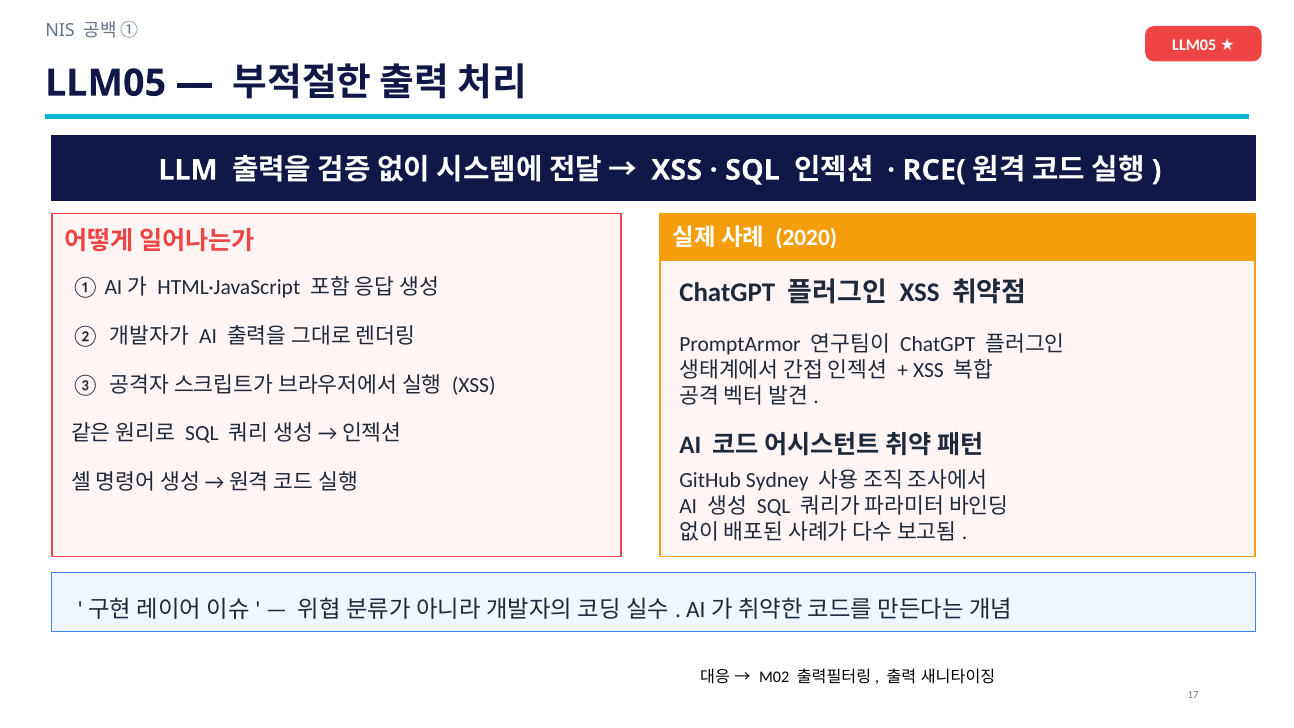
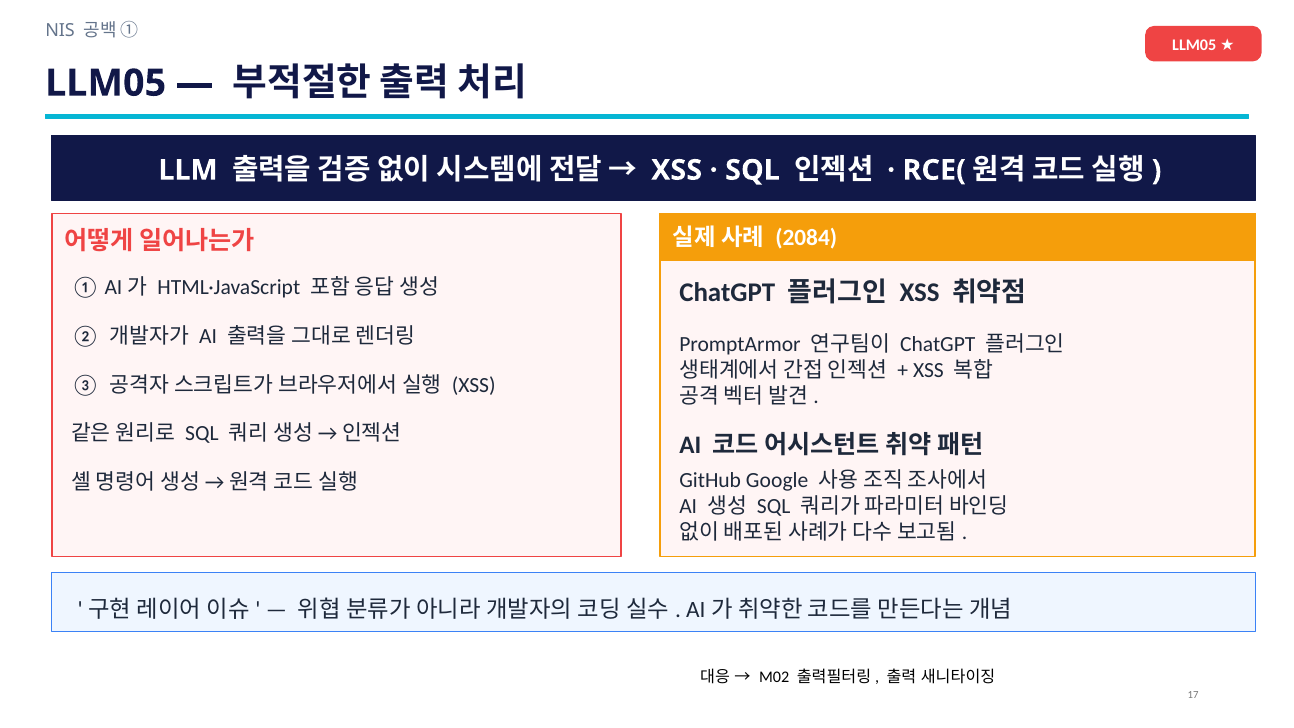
2020: 2020 -> 2084 (806, 238)
Sydney: Sydney -> Google (777, 480)
